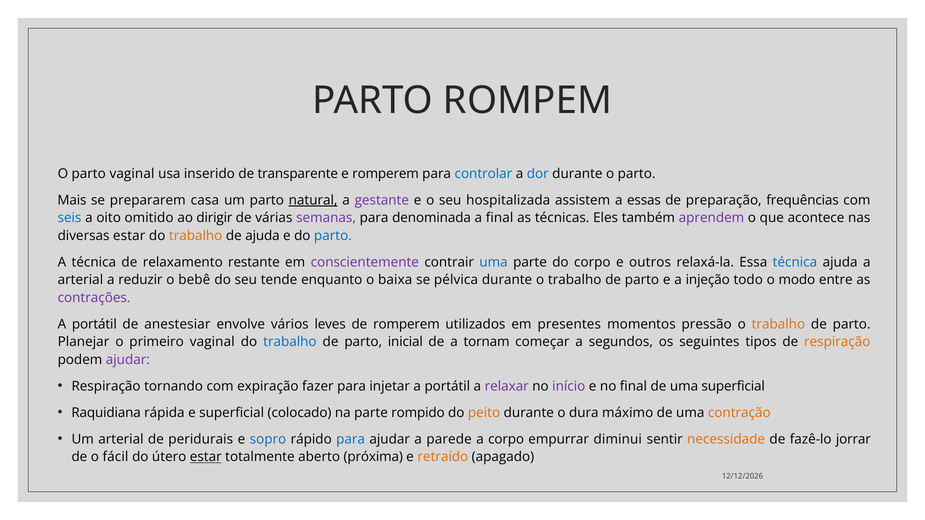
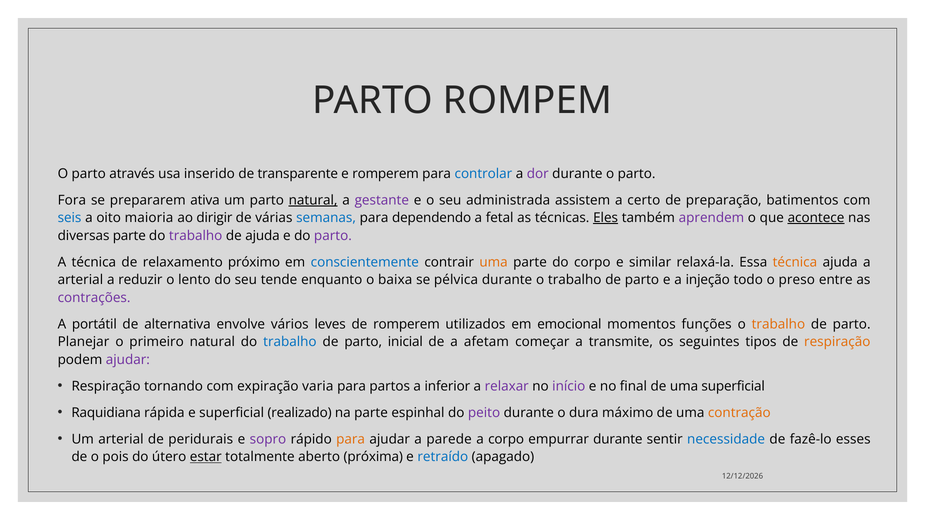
parto vaginal: vaginal -> através (132, 174)
dor colour: blue -> purple (538, 174)
Mais: Mais -> Fora (72, 200)
casa: casa -> ativa (205, 200)
hospitalizada: hospitalizada -> administrada (508, 200)
essas: essas -> certo (644, 200)
frequências: frequências -> batimentos (802, 200)
omitido: omitido -> maioria (149, 218)
semanas colour: purple -> blue (326, 218)
denominada: denominada -> dependendo (432, 218)
a final: final -> fetal (500, 218)
Eles underline: none -> present (606, 218)
acontece underline: none -> present (816, 218)
diversas estar: estar -> parte (129, 236)
trabalho colour: orange -> purple (196, 236)
parto colour: blue -> purple (333, 236)
restante: restante -> próximo (254, 262)
conscientemente colour: purple -> blue (365, 262)
uma colour: blue -> orange (494, 262)
outros: outros -> similar (650, 262)
técnica colour: blue -> orange (795, 262)
bebê: bebê -> lento (194, 280)
modo: modo -> preso (797, 280)
anestesiar: anestesiar -> alternativa (177, 324)
presentes: presentes -> emocional (569, 324)
pressão: pressão -> funções (707, 324)
primeiro vaginal: vaginal -> natural (212, 342)
tornam: tornam -> afetam (486, 342)
segundos: segundos -> transmite (621, 342)
fazer: fazer -> varia (318, 387)
injetar: injetar -> partos (390, 387)
portátil: portátil -> inferior (447, 387)
colocado: colocado -> realizado (300, 413)
rompido: rompido -> espinhal (418, 413)
peito colour: orange -> purple (484, 413)
sopro colour: blue -> purple (268, 439)
para colour: blue -> orange (351, 439)
empurrar diminui: diminui -> durante (618, 439)
necessidade colour: orange -> blue (726, 439)
jorrar: jorrar -> esses (853, 439)
fácil: fácil -> pois (116, 457)
retraído colour: orange -> blue (443, 457)
